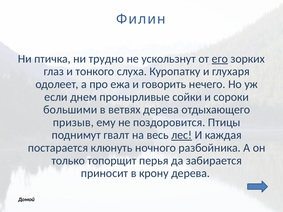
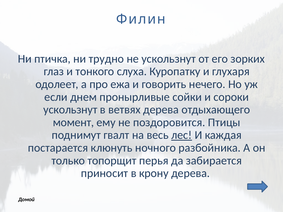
его underline: present -> none (220, 59)
большими: большими -> ускользнут (70, 110)
призыв: призыв -> момент (73, 123)
